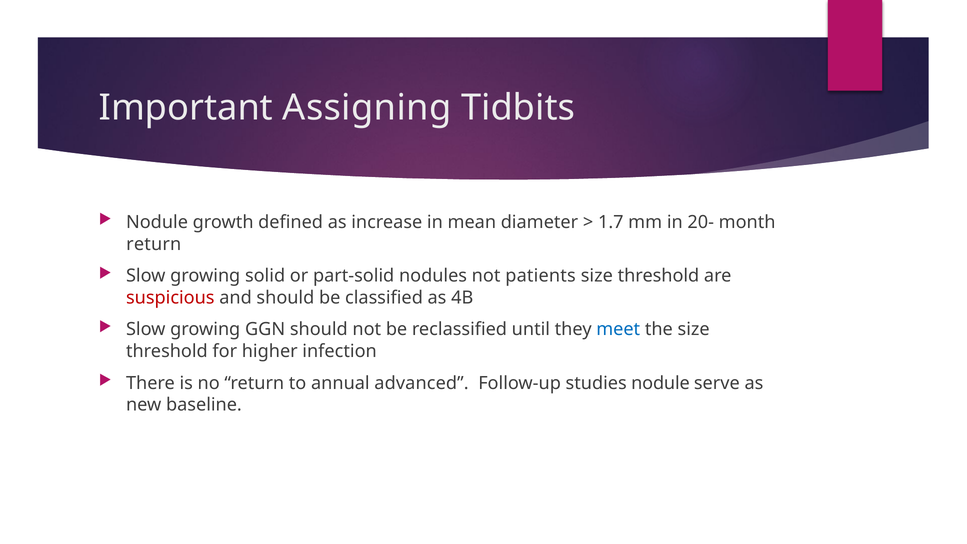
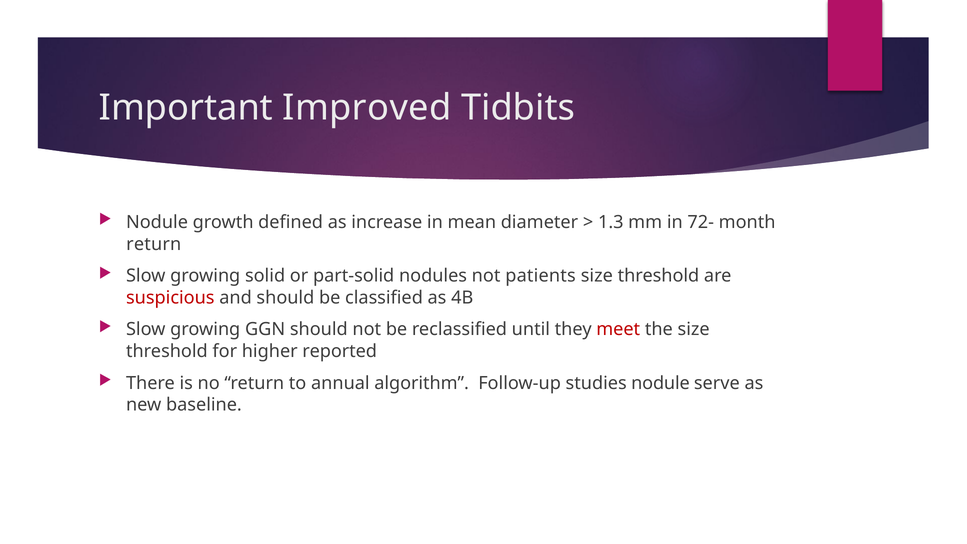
Assigning: Assigning -> Improved (367, 108)
1.7: 1.7 -> 1.3 (611, 222)
20-: 20- -> 72- (701, 222)
meet colour: blue -> red (618, 329)
infection: infection -> reported (340, 351)
advanced: advanced -> algorithm (422, 383)
